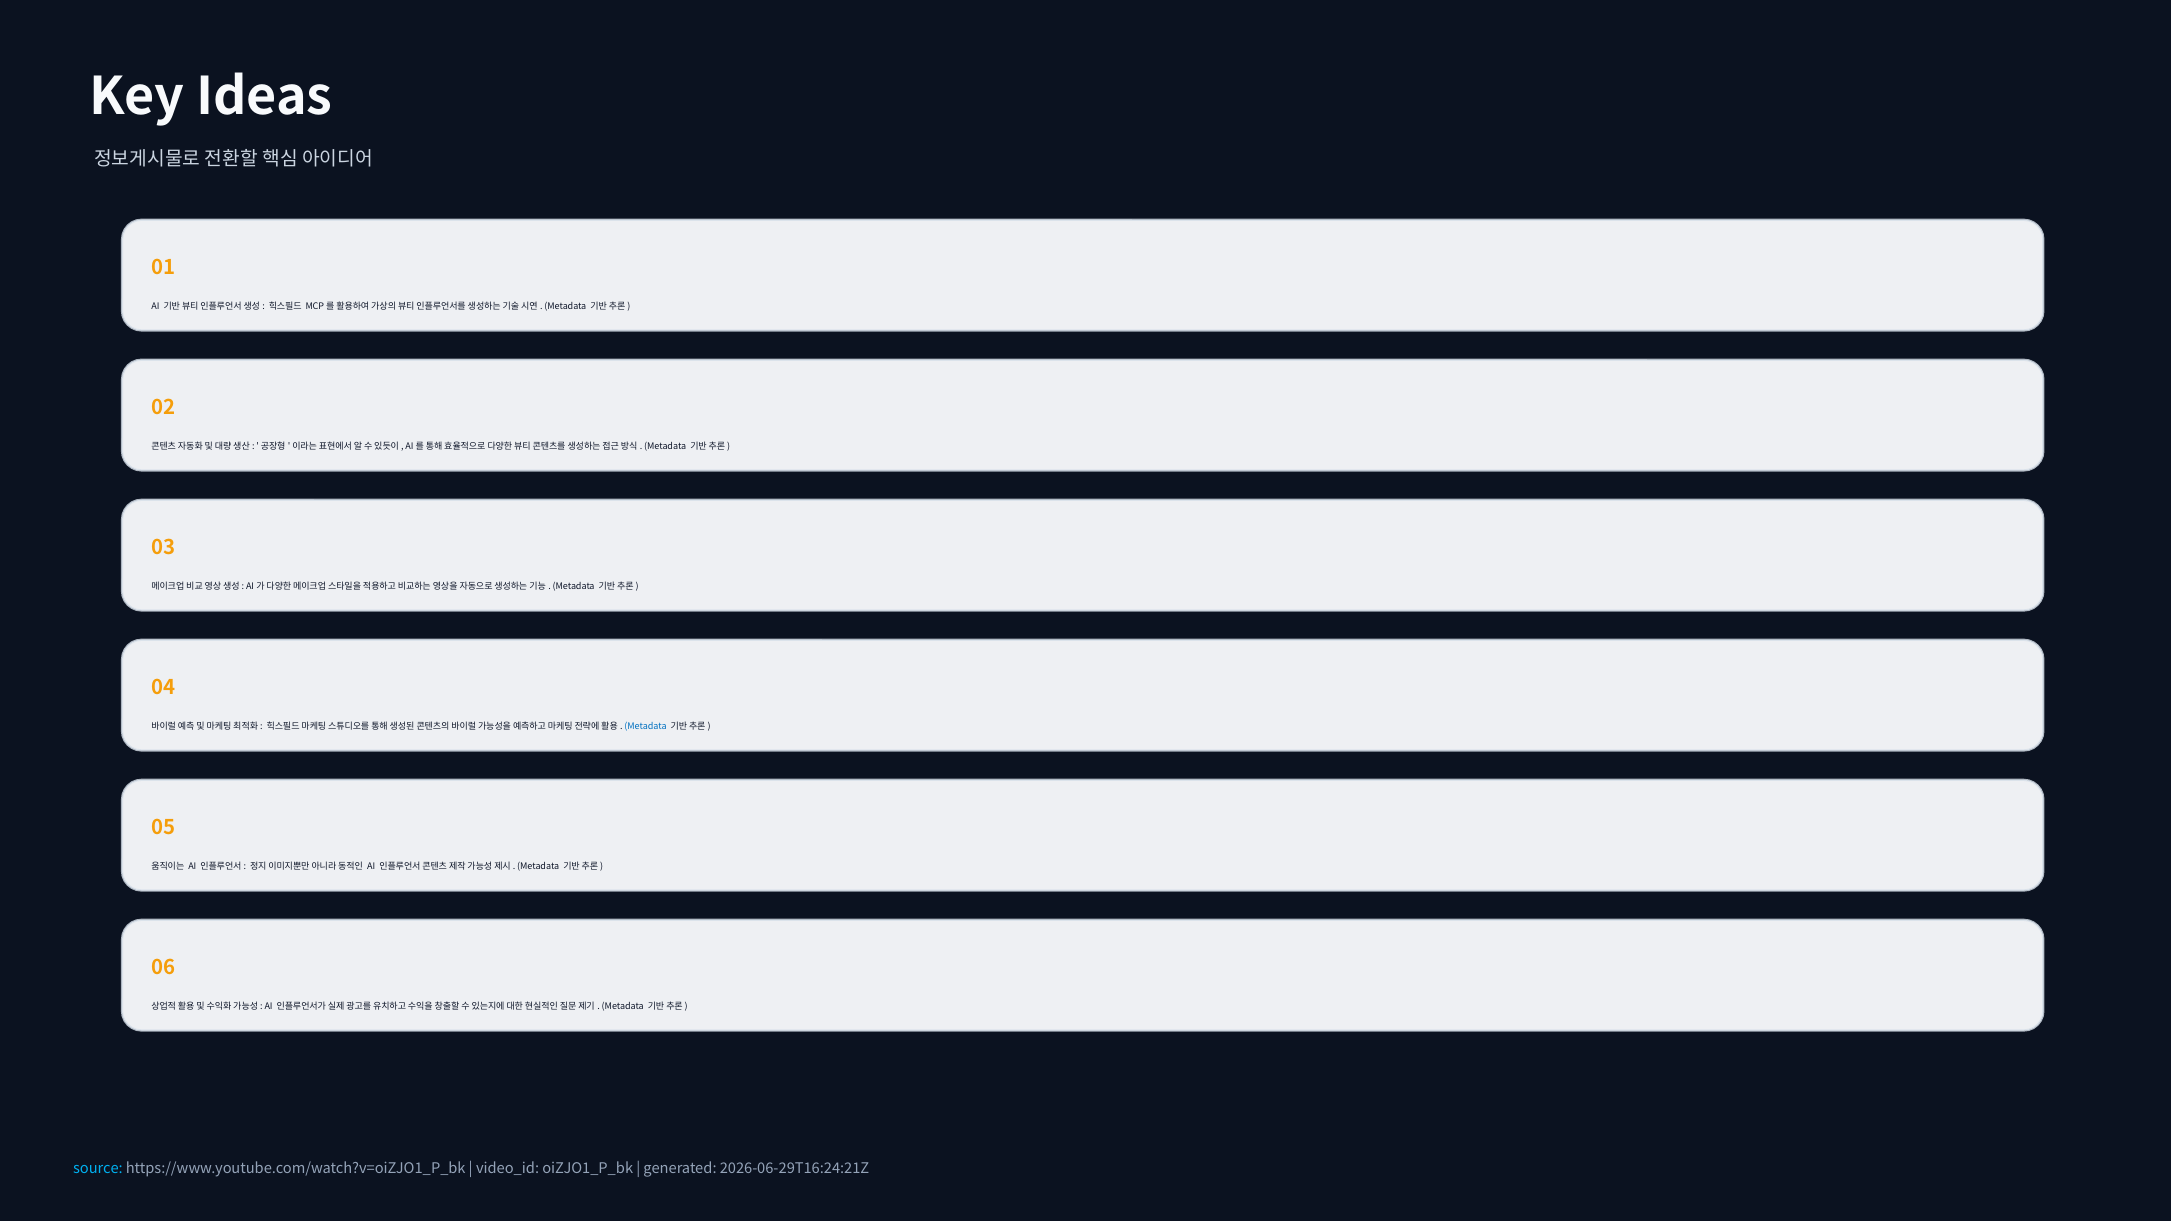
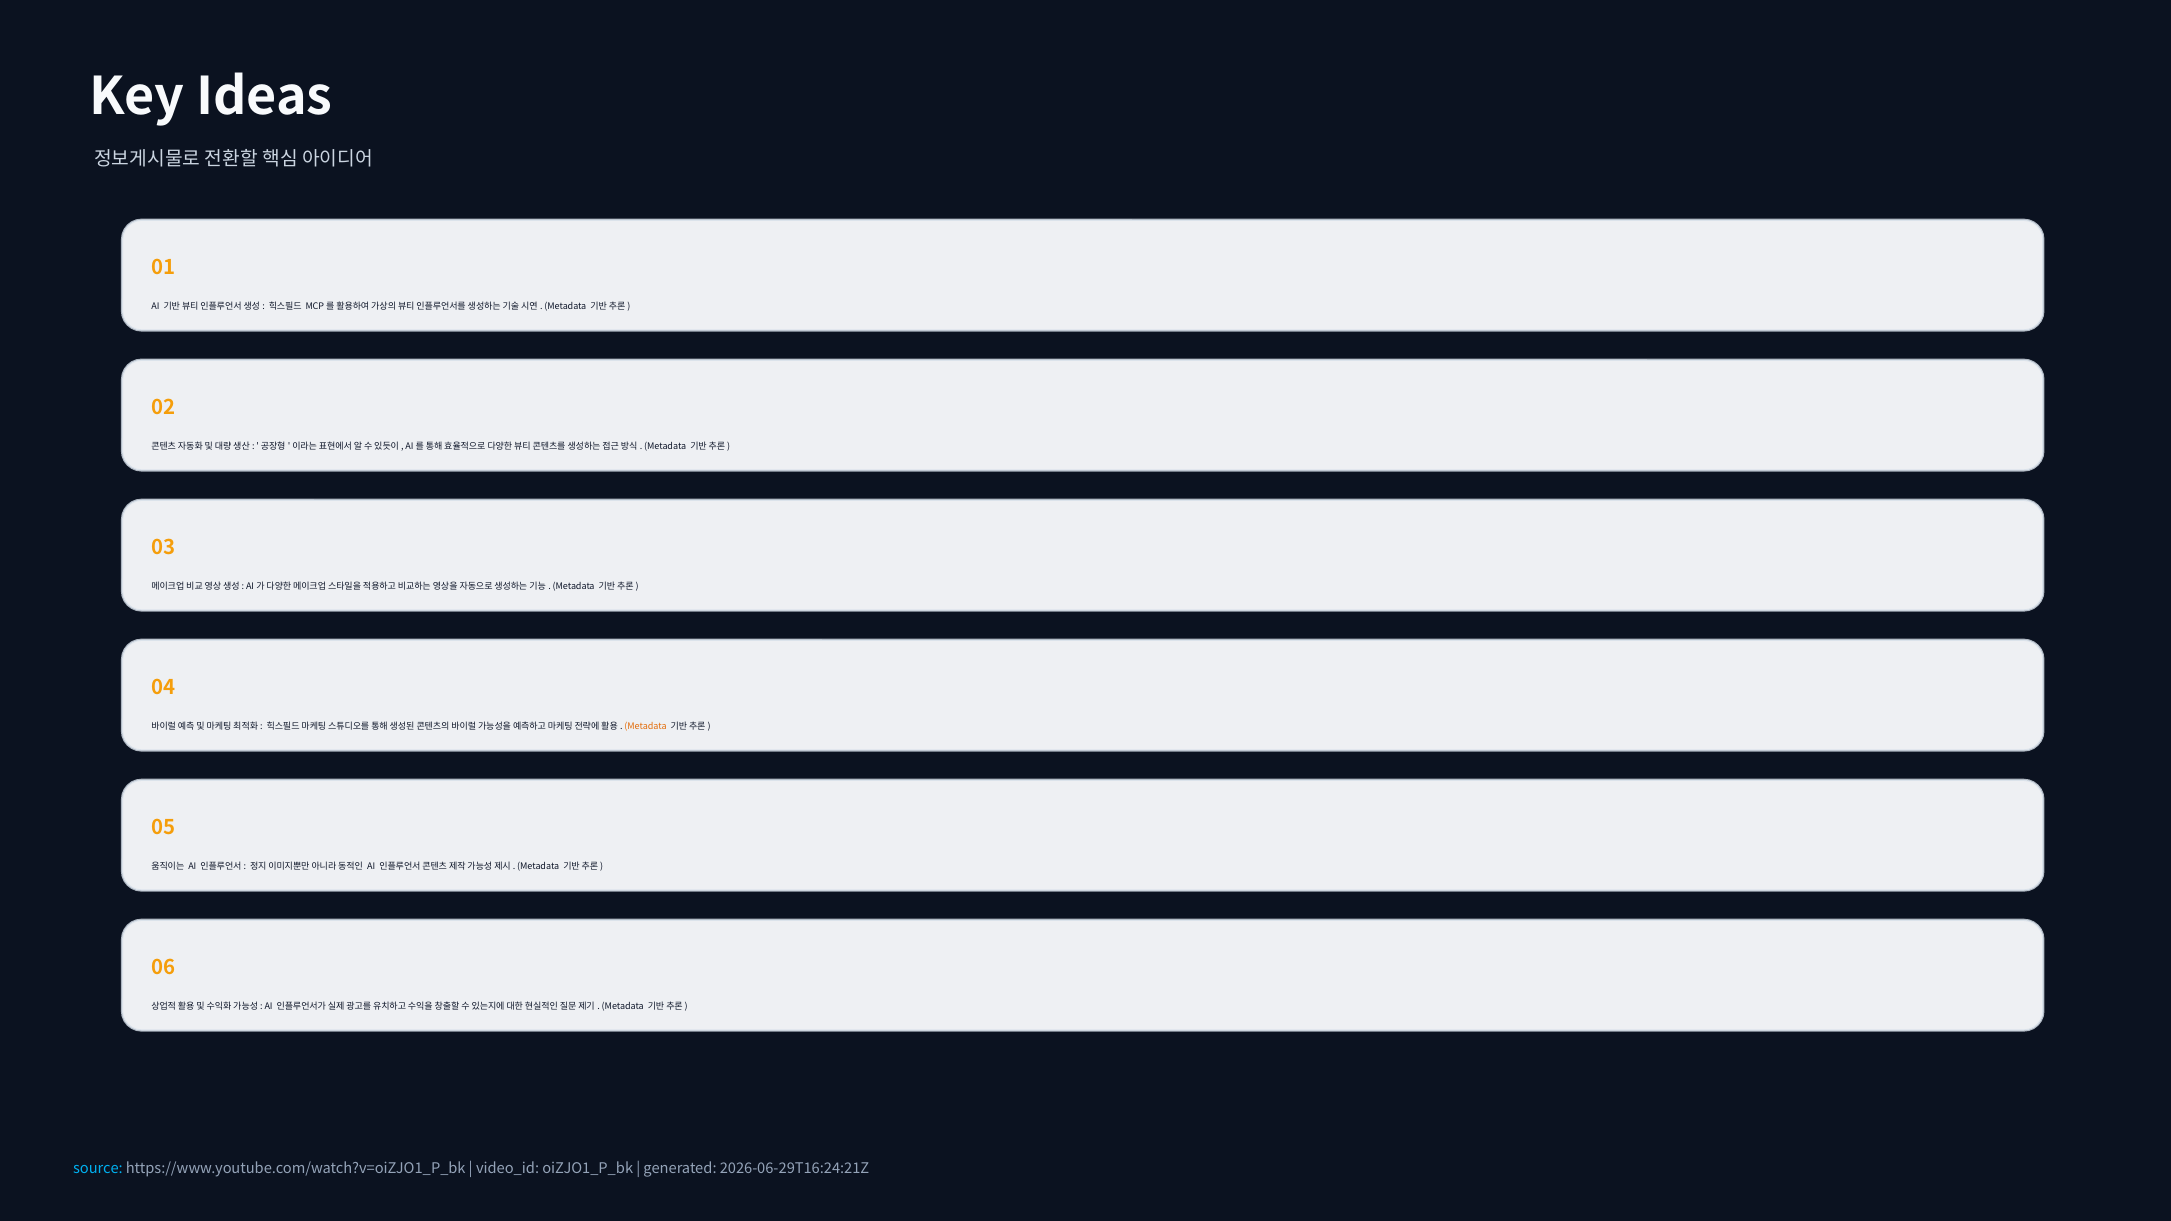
Metadata colour: blue -> orange (646, 727)
